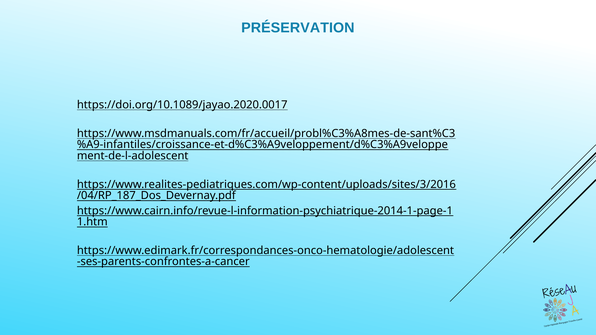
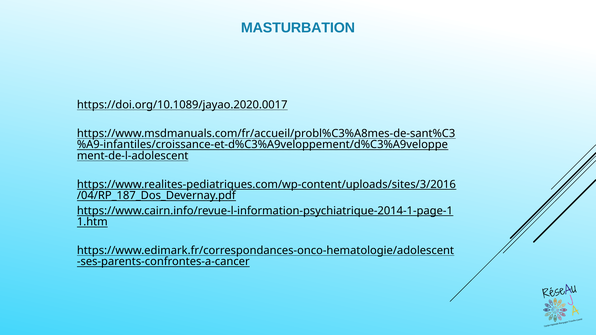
PRÉSERVATION: PRÉSERVATION -> MASTURBATION (298, 28)
